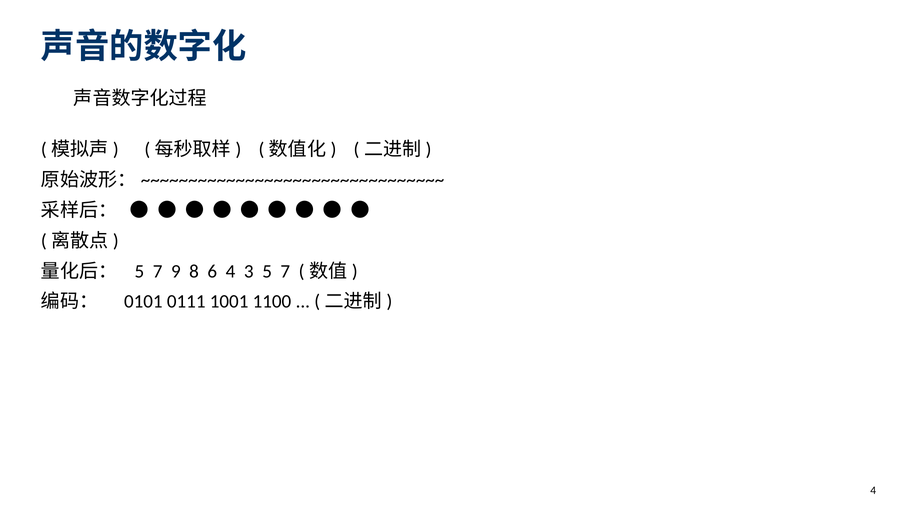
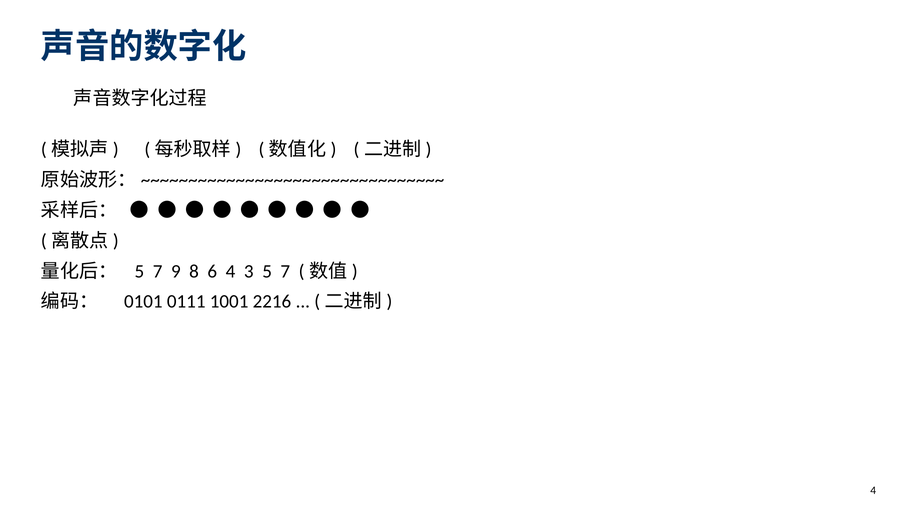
1100: 1100 -> 2216 (272, 301)
